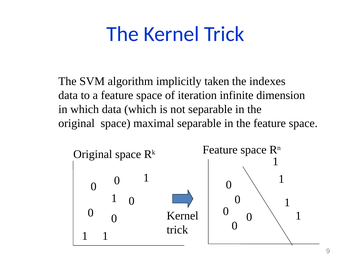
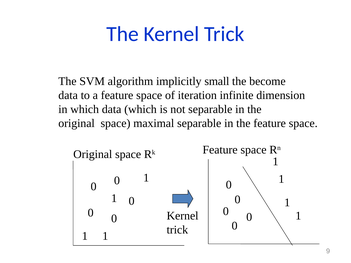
taken: taken -> small (217, 81)
indexes: indexes -> become (267, 81)
